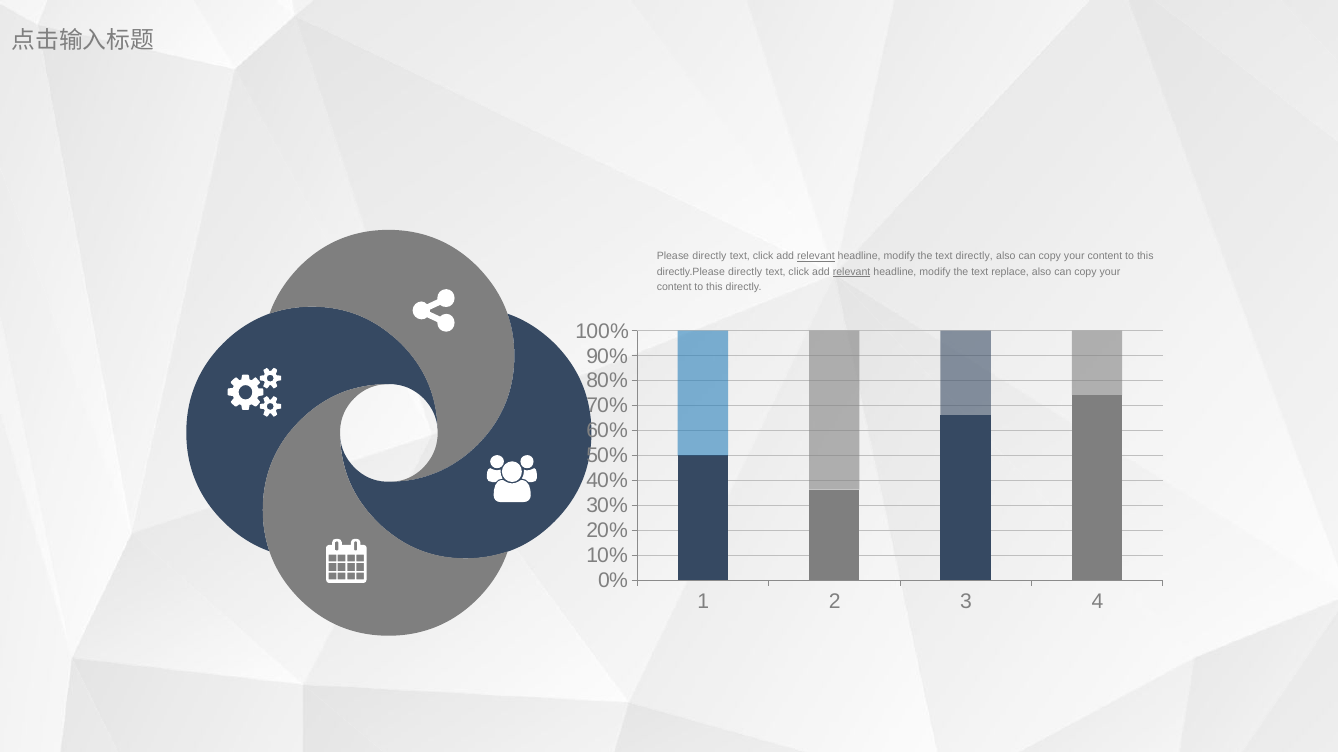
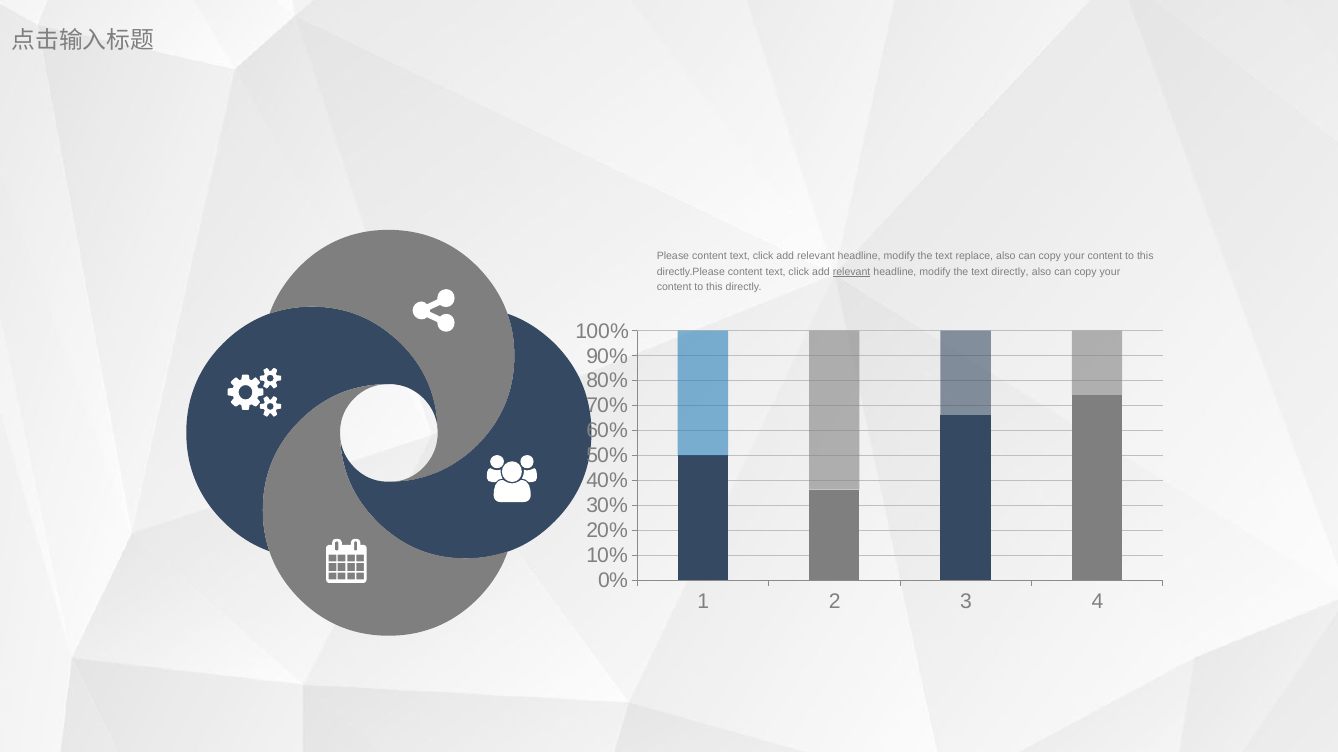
Please directly: directly -> content (709, 257)
relevant underline: present -> none (816, 257)
text directly: directly -> replace (974, 257)
directly.Please directly: directly -> content (745, 272)
text replace: replace -> directly (1010, 272)
